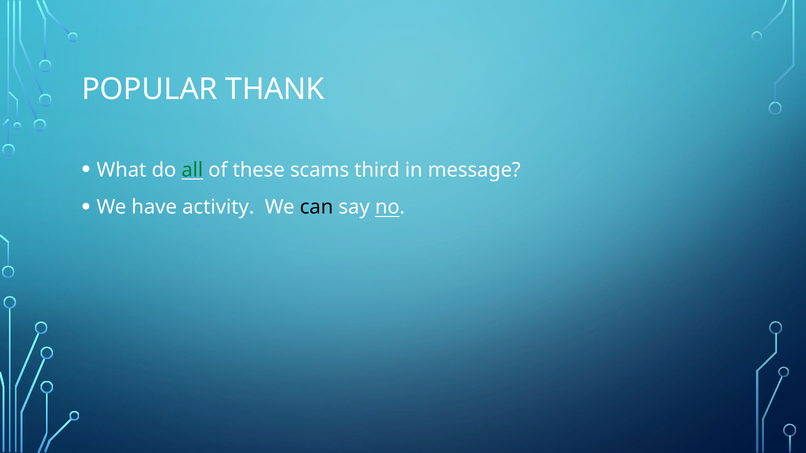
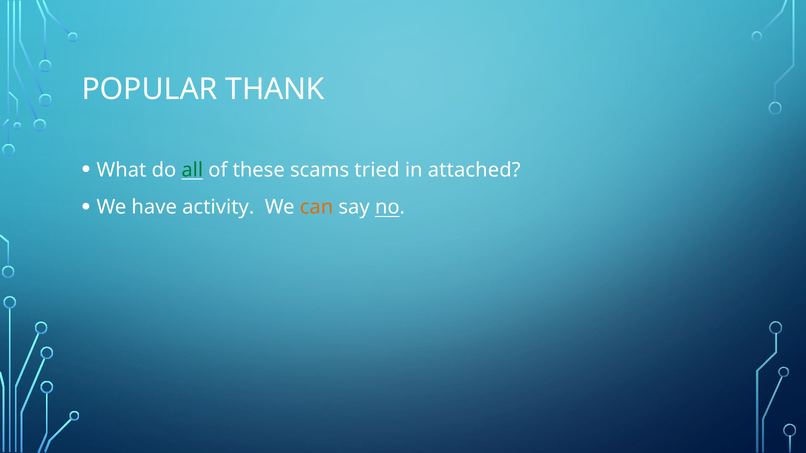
third: third -> tried (377, 170)
message: message -> attached (474, 170)
can colour: black -> orange (317, 207)
